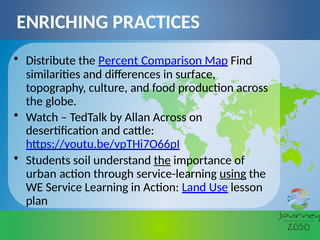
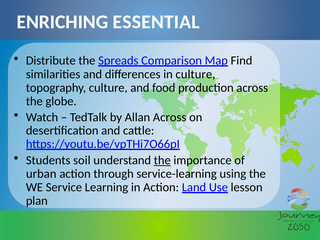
PRACTICES: PRACTICES -> ESSENTIAL (156, 22)
Percent: Percent -> Spreads (118, 61)
in surface: surface -> culture (195, 74)
using underline: present -> none (233, 174)
